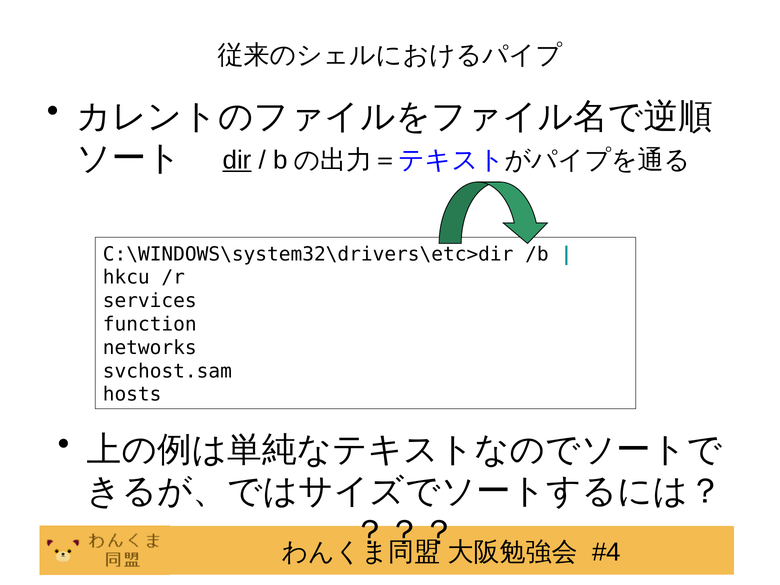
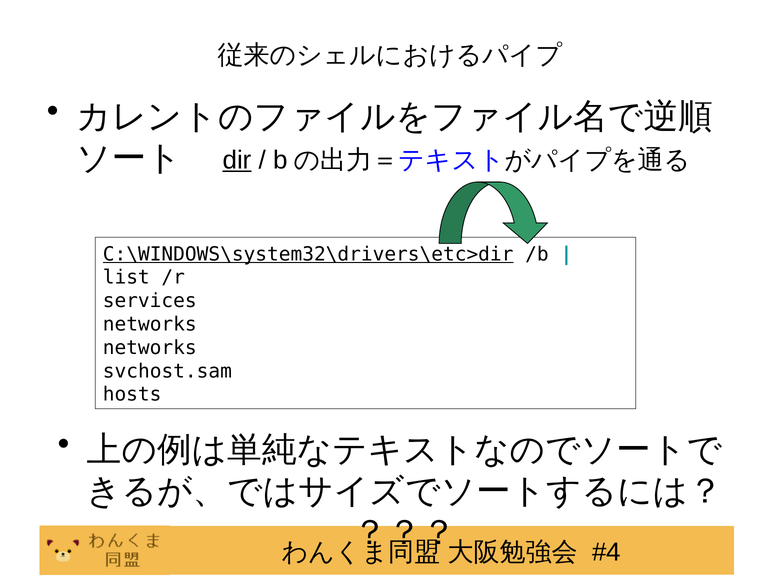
C:\WINDOWS\system32\drivers\etc>dir underline: none -> present (308, 254)
hkcu: hkcu -> list (126, 278)
function: function -> networks (150, 324)
